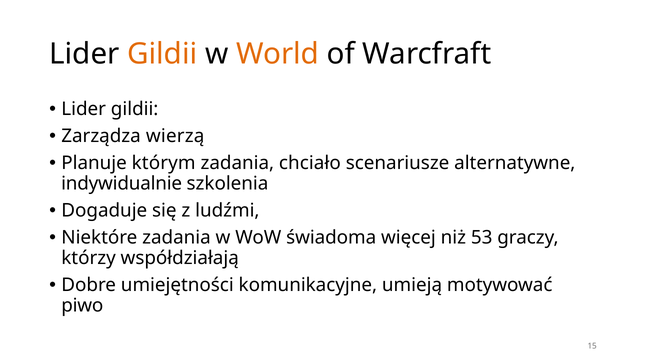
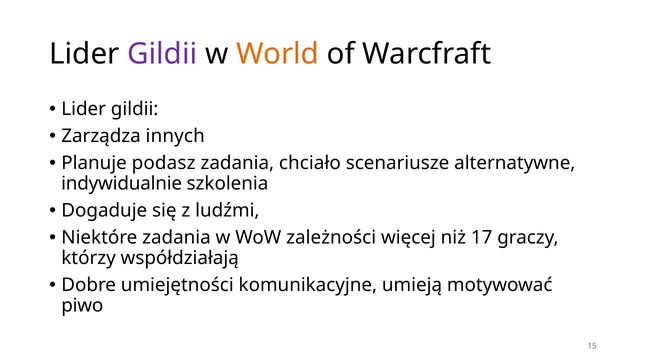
Gildii colour: orange -> purple (162, 54)
wierzą: wierzą -> innych (175, 136)
którym: którym -> podasz (164, 163)
świadoma: świadoma -> zależności (331, 238)
53: 53 -> 17 (482, 238)
